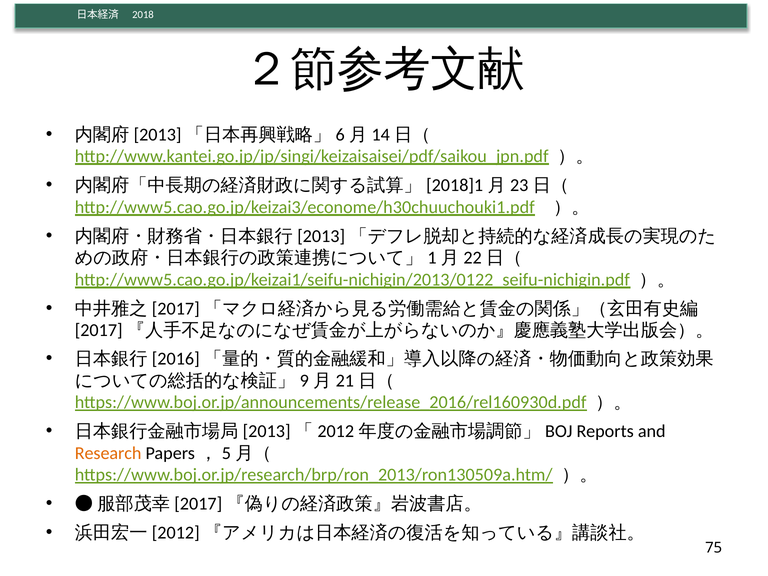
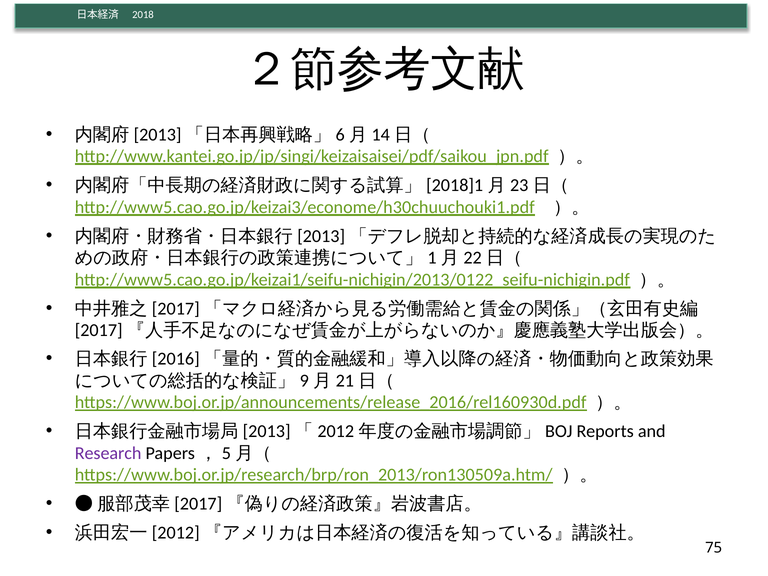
Research colour: orange -> purple (108, 453)
